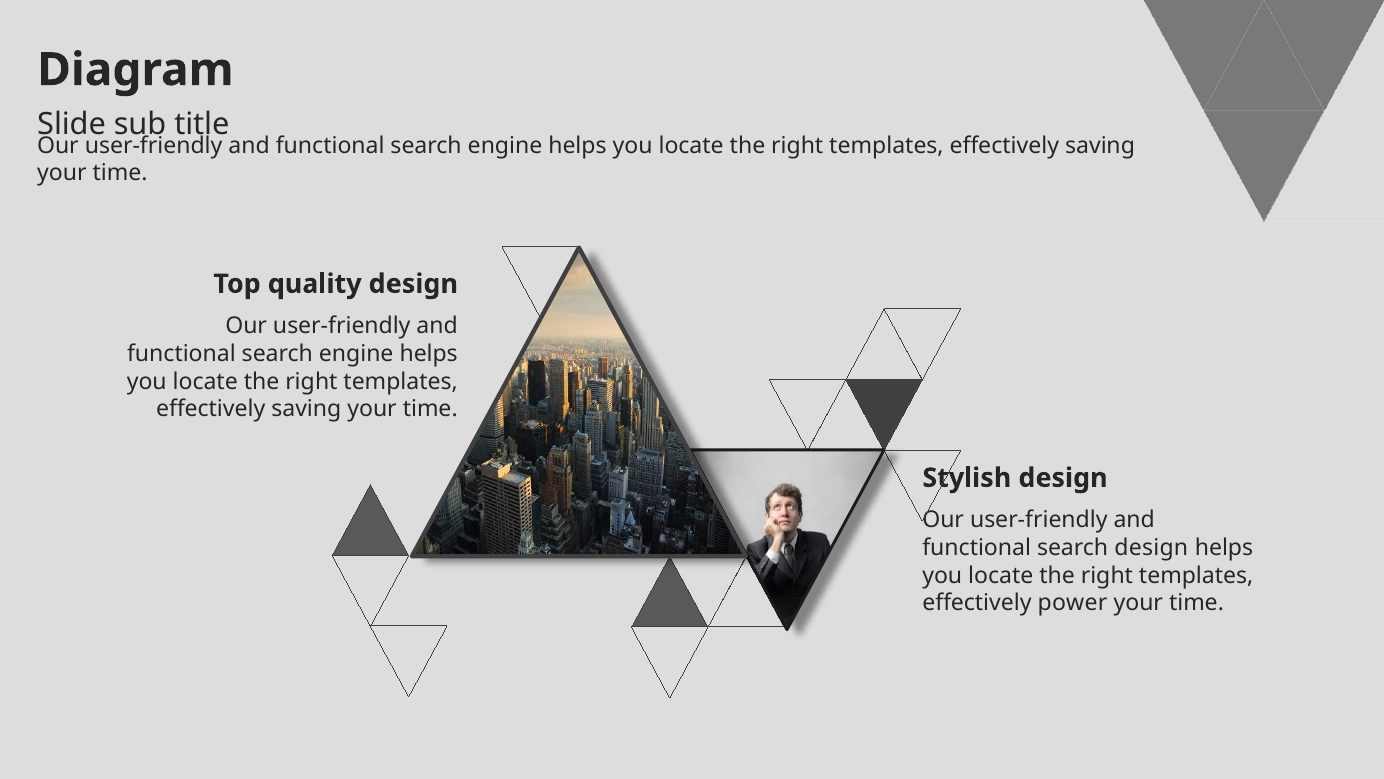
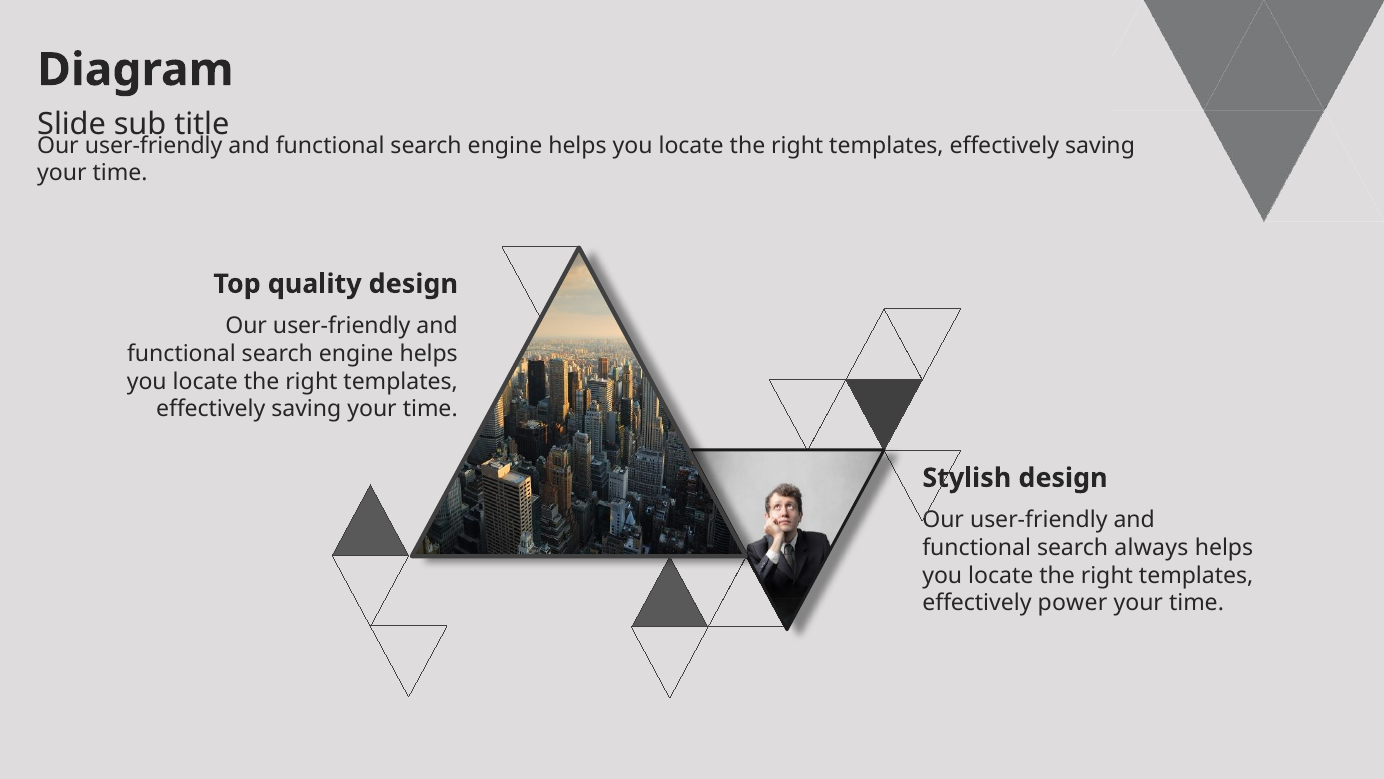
search design: design -> always (1151, 548)
